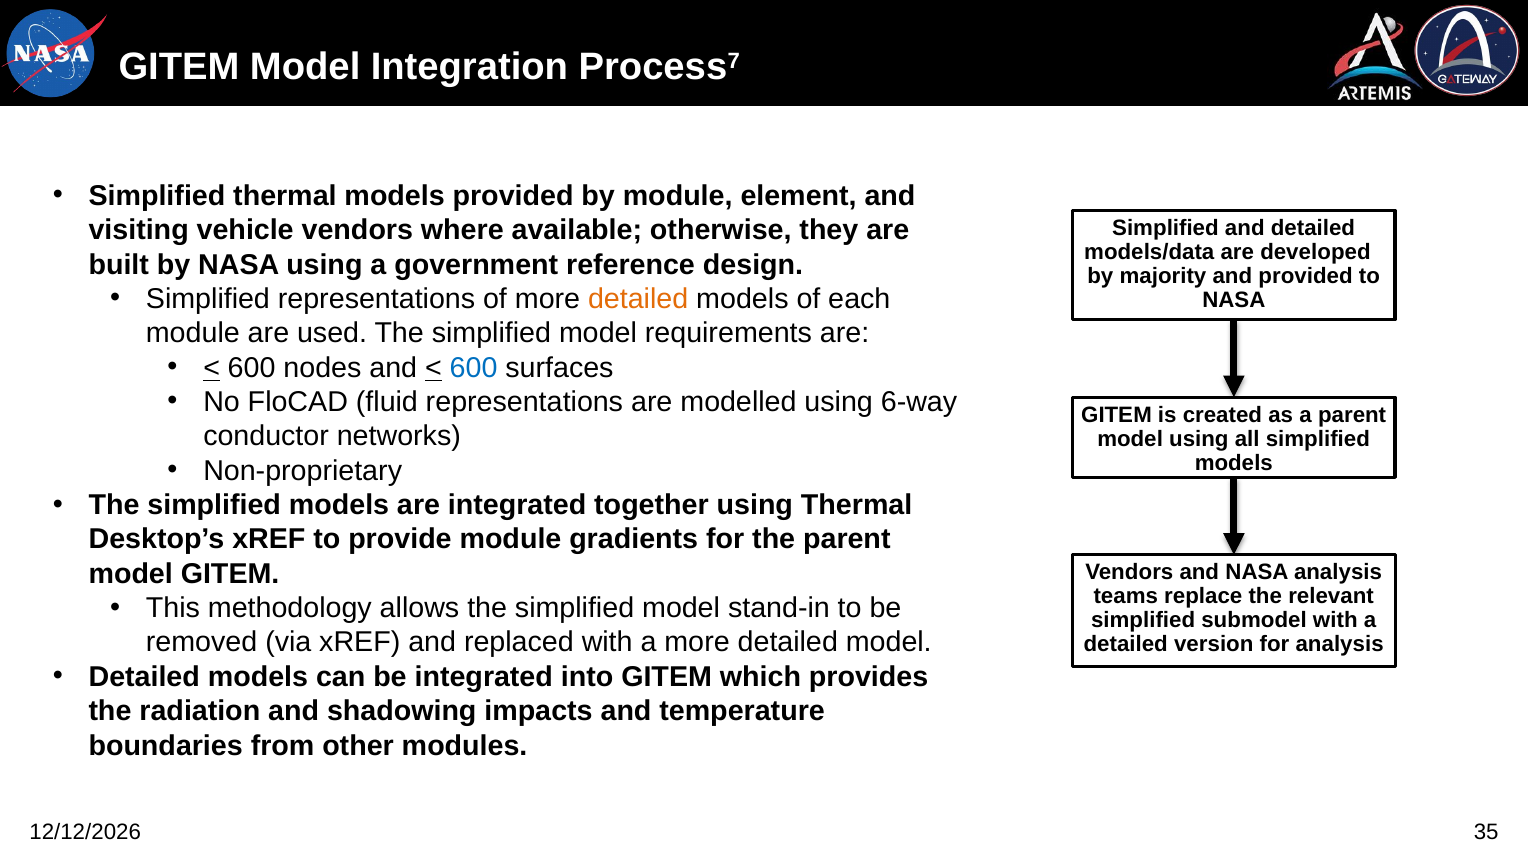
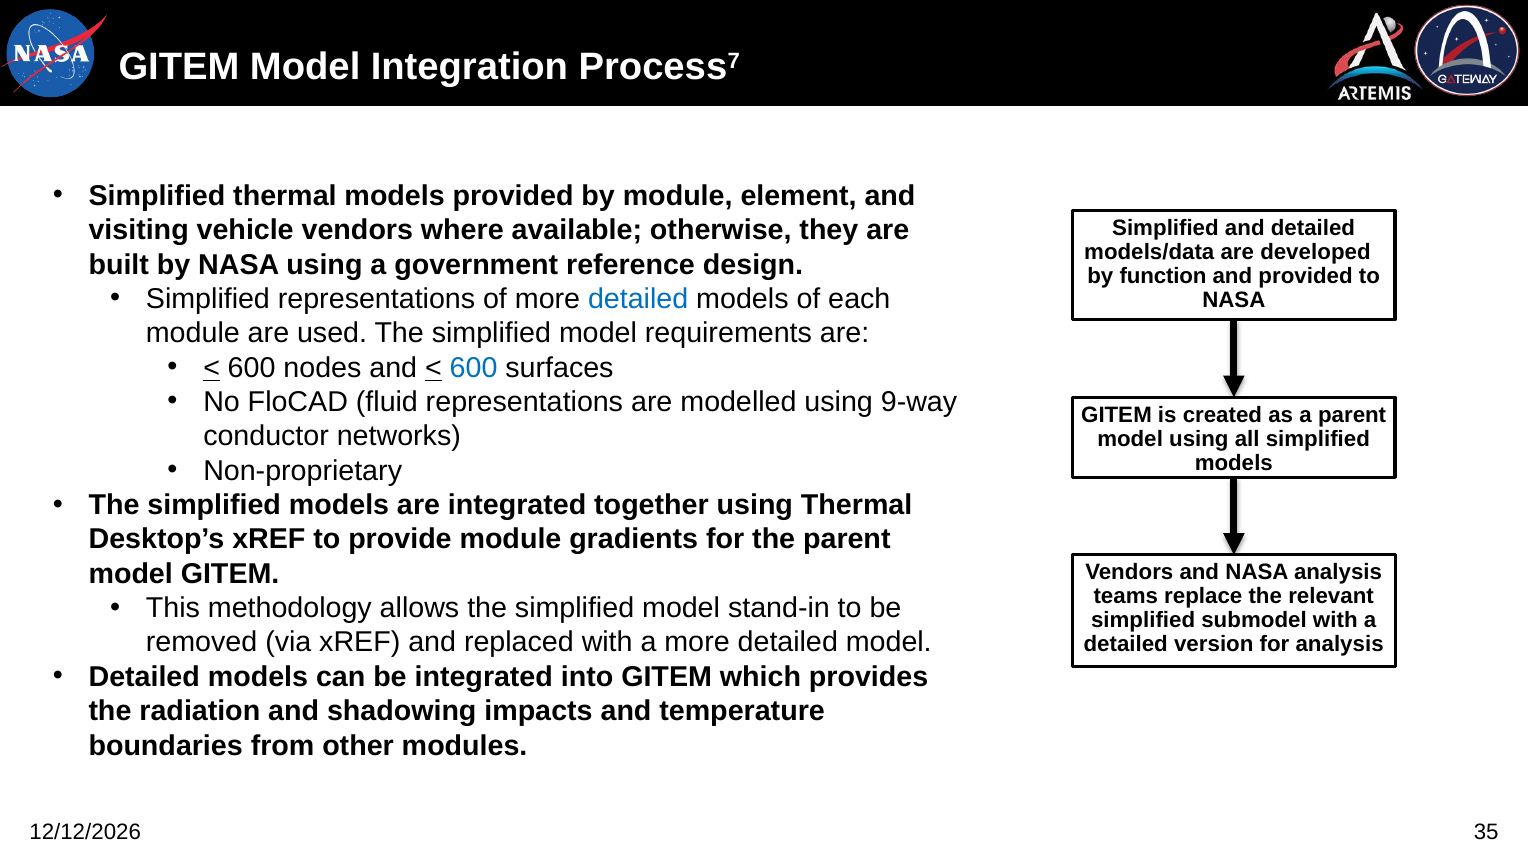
majority: majority -> function (1163, 276)
detailed colour: orange -> blue (638, 299)
6-way: 6-way -> 9-way (919, 402)
